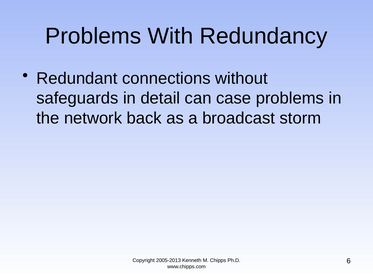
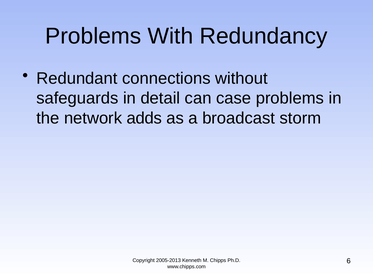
back: back -> adds (144, 118)
